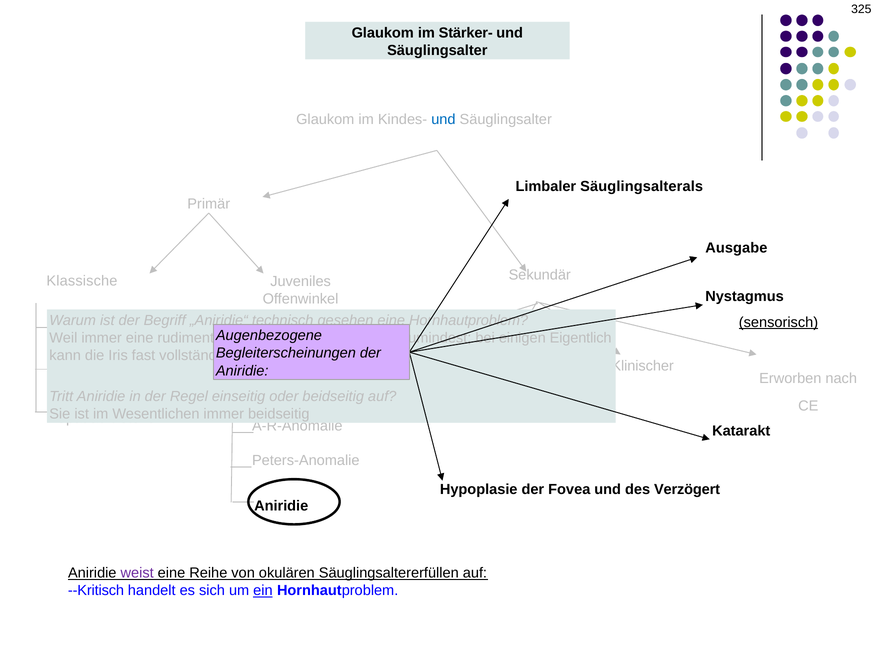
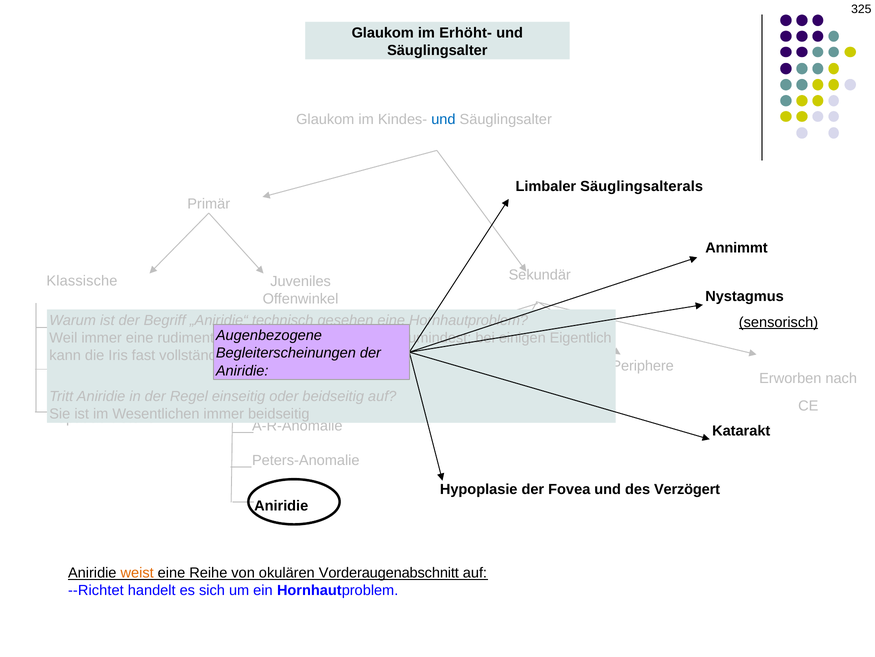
Stärker-: Stärker- -> Erhöht- (466, 33)
Ausgabe: Ausgabe -> Annimmt (736, 248)
Klinischer: Klinischer -> Periphere (643, 365)
weist colour: purple -> orange (137, 572)
Säuglingsaltererfüllen: Säuglingsaltererfüllen -> Vorderaugenabschnitt (389, 572)
--Kritisch: --Kritisch -> --Richtet (96, 590)
ein underline: present -> none (263, 590)
